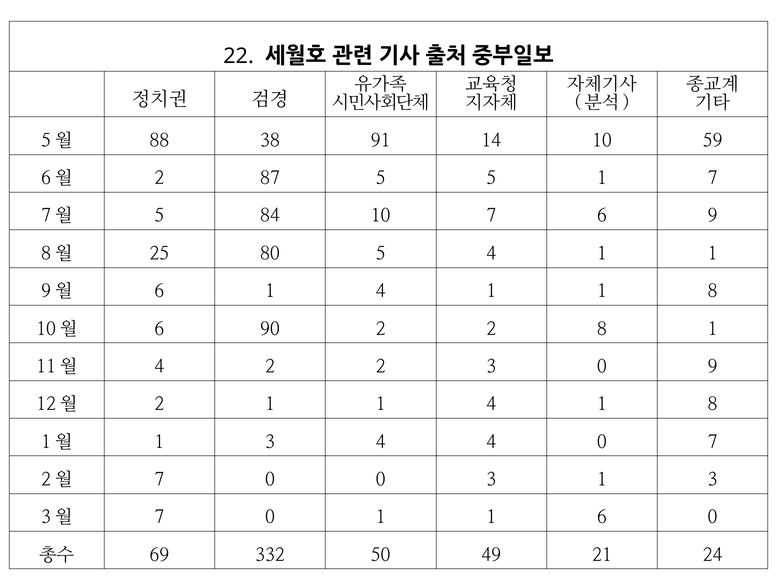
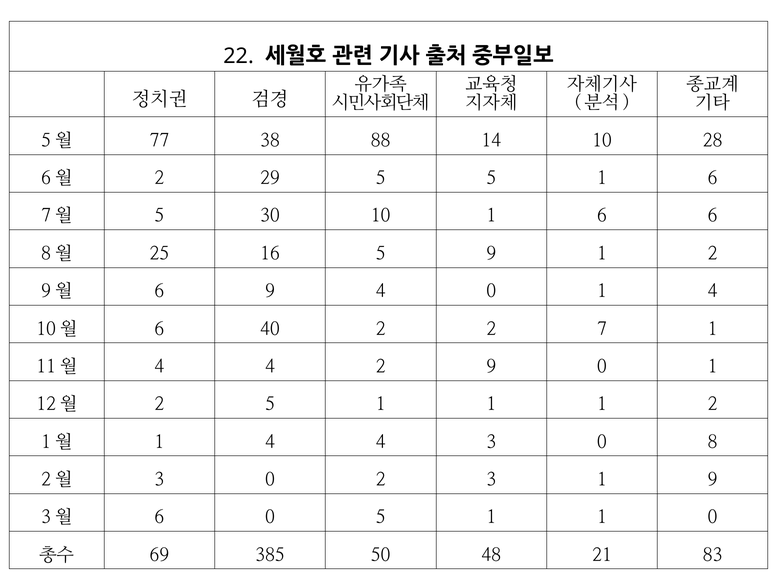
88: 88 -> 77 (159, 141)
91: 91 -> 88 (381, 141)
59: 59 -> 28 (713, 141)
87: 87 -> 29 (270, 178)
5 1 7: 7 -> 6 (713, 178)
84: 84 -> 30 (270, 216)
10 7: 7 -> 1 (491, 216)
6 9: 9 -> 6 (713, 216)
80: 80 -> 16 (270, 254)
5 4: 4 -> 9 (491, 254)
1: 1 -> 2 (713, 254)
6 1: 1 -> 9 (270, 291)
1: 1 -> 0 (491, 291)
8: 8 -> 4 (713, 291)
90: 90 -> 40 (270, 329)
2 8: 8 -> 7 (602, 329)
2: 2 -> 4 (270, 366)
2 3: 3 -> 9 (491, 366)
9: 9 -> 1 (713, 366)
2 1: 1 -> 5 (270, 404)
4: 4 -> 1 (491, 404)
8: 8 -> 2 (713, 404)
3: 3 -> 4 (270, 442)
4 4: 4 -> 3 (491, 442)
0 7: 7 -> 8 (713, 442)
7: 7 -> 3 (159, 479)
0 0: 0 -> 2 (381, 479)
3 1 3: 3 -> 9 (713, 479)
7: 7 -> 6 (159, 517)
0 1: 1 -> 5 (381, 517)
6: 6 -> 1 (602, 517)
332: 332 -> 385 (270, 555)
49: 49 -> 48 (491, 555)
24: 24 -> 83 (713, 555)
